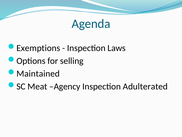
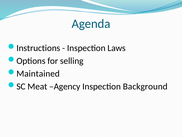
Exemptions: Exemptions -> Instructions (38, 48)
Adulterated: Adulterated -> Background (145, 86)
